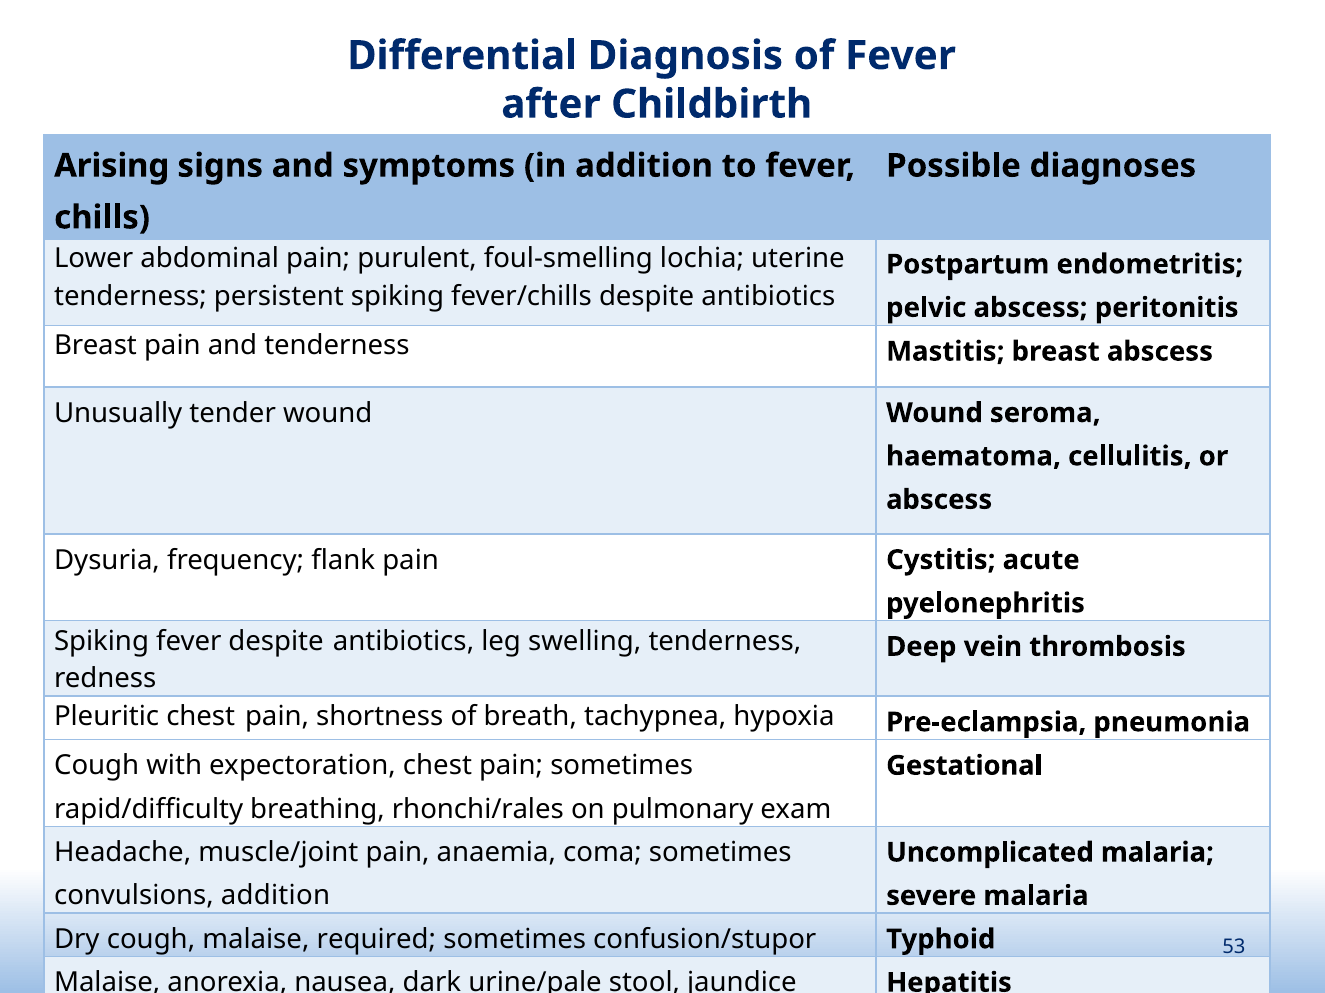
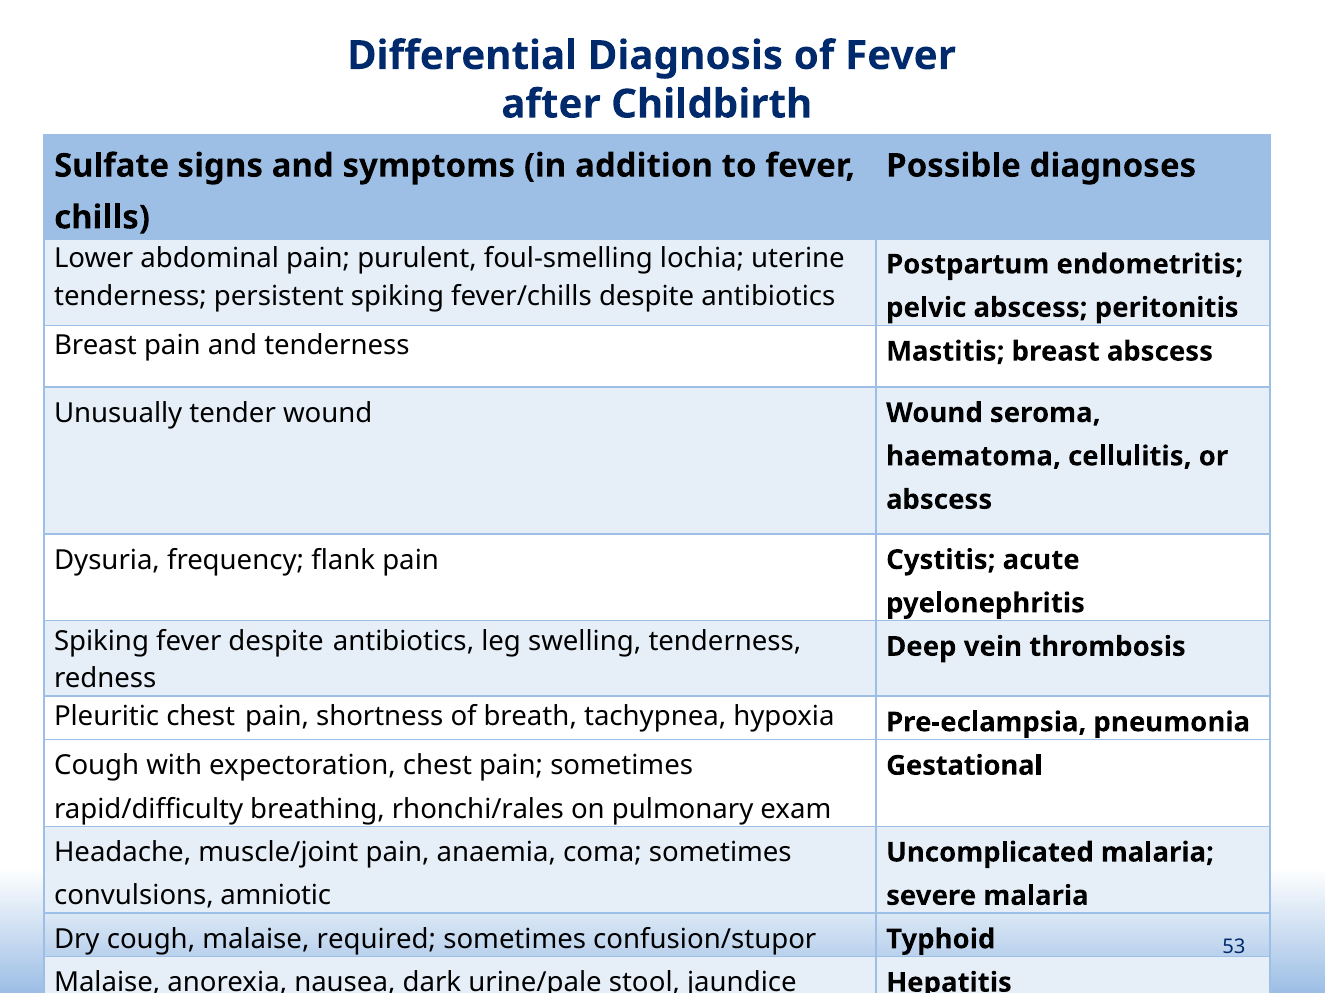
Arising: Arising -> Sulfate (112, 166)
convulsions addition: addition -> amniotic (276, 896)
